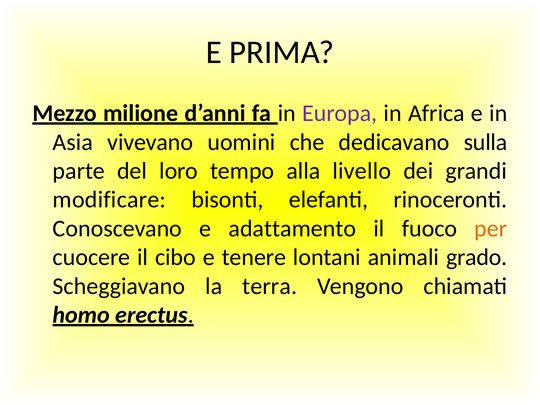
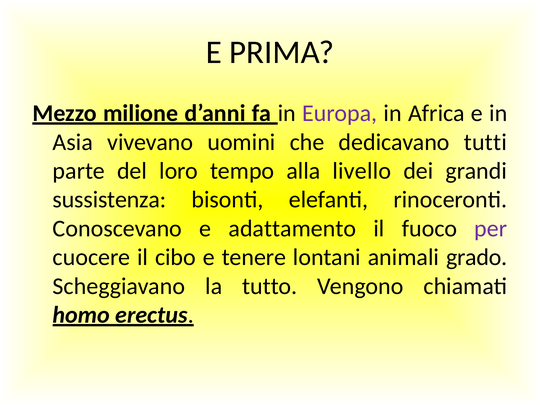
sulla: sulla -> tutti (485, 142)
modificare: modificare -> sussistenza (109, 200)
per colour: orange -> purple (491, 229)
terra: terra -> tutto (270, 286)
